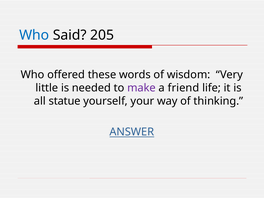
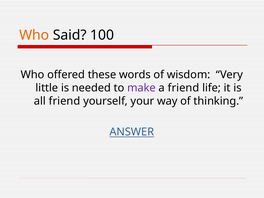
Who colour: blue -> orange (34, 35)
205: 205 -> 100 (102, 35)
all statue: statue -> friend (65, 101)
